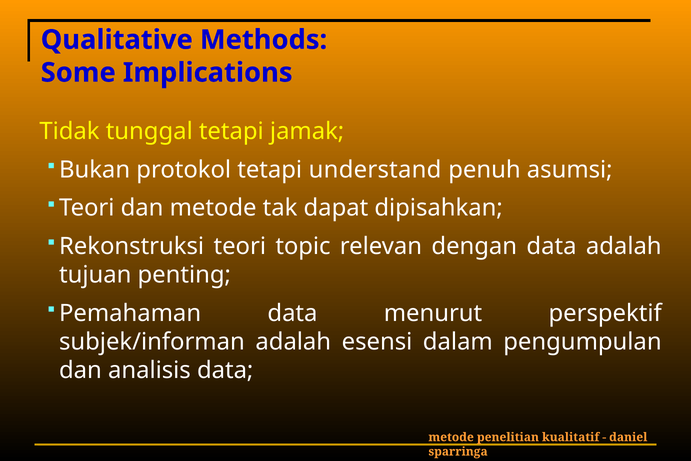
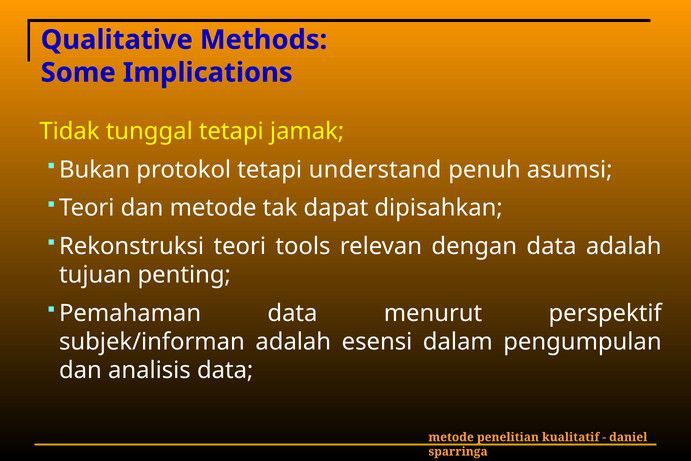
topic: topic -> tools (303, 246)
